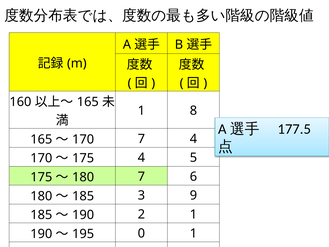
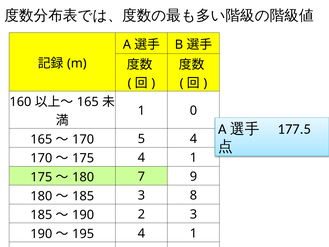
1 8: 8 -> 0 (193, 111)
7: 7 -> 5 (141, 139)
5: 5 -> 1 (193, 158)
6: 6 -> 9 (193, 176)
9: 9 -> 8 (193, 195)
2 1: 1 -> 3 (193, 214)
0: 0 -> 4 (141, 233)
